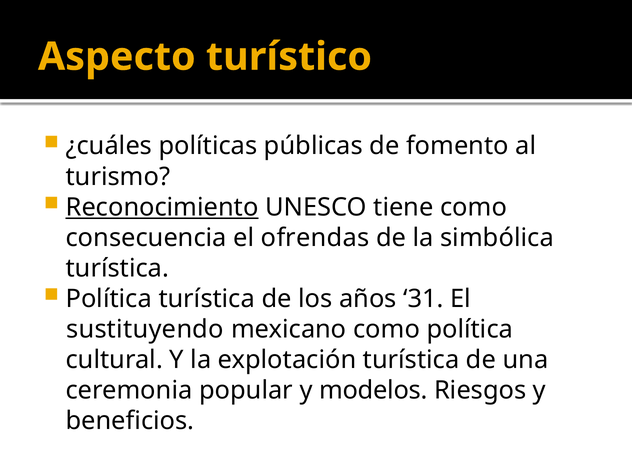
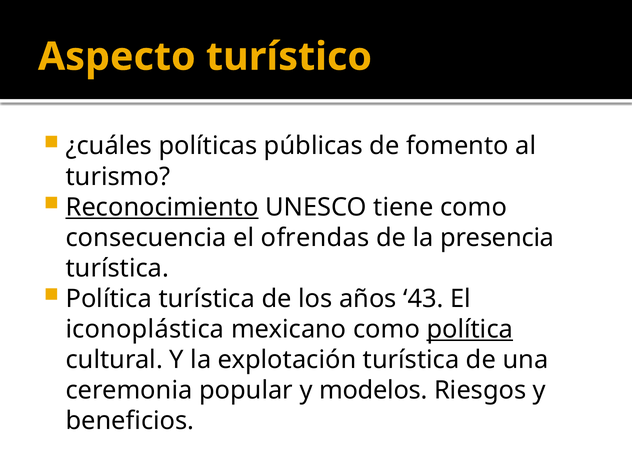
simbólica: simbólica -> presencia (497, 238)
31: 31 -> 43 (423, 299)
sustituyendo: sustituyendo -> iconoplástica (145, 329)
política underline: none -> present (470, 329)
